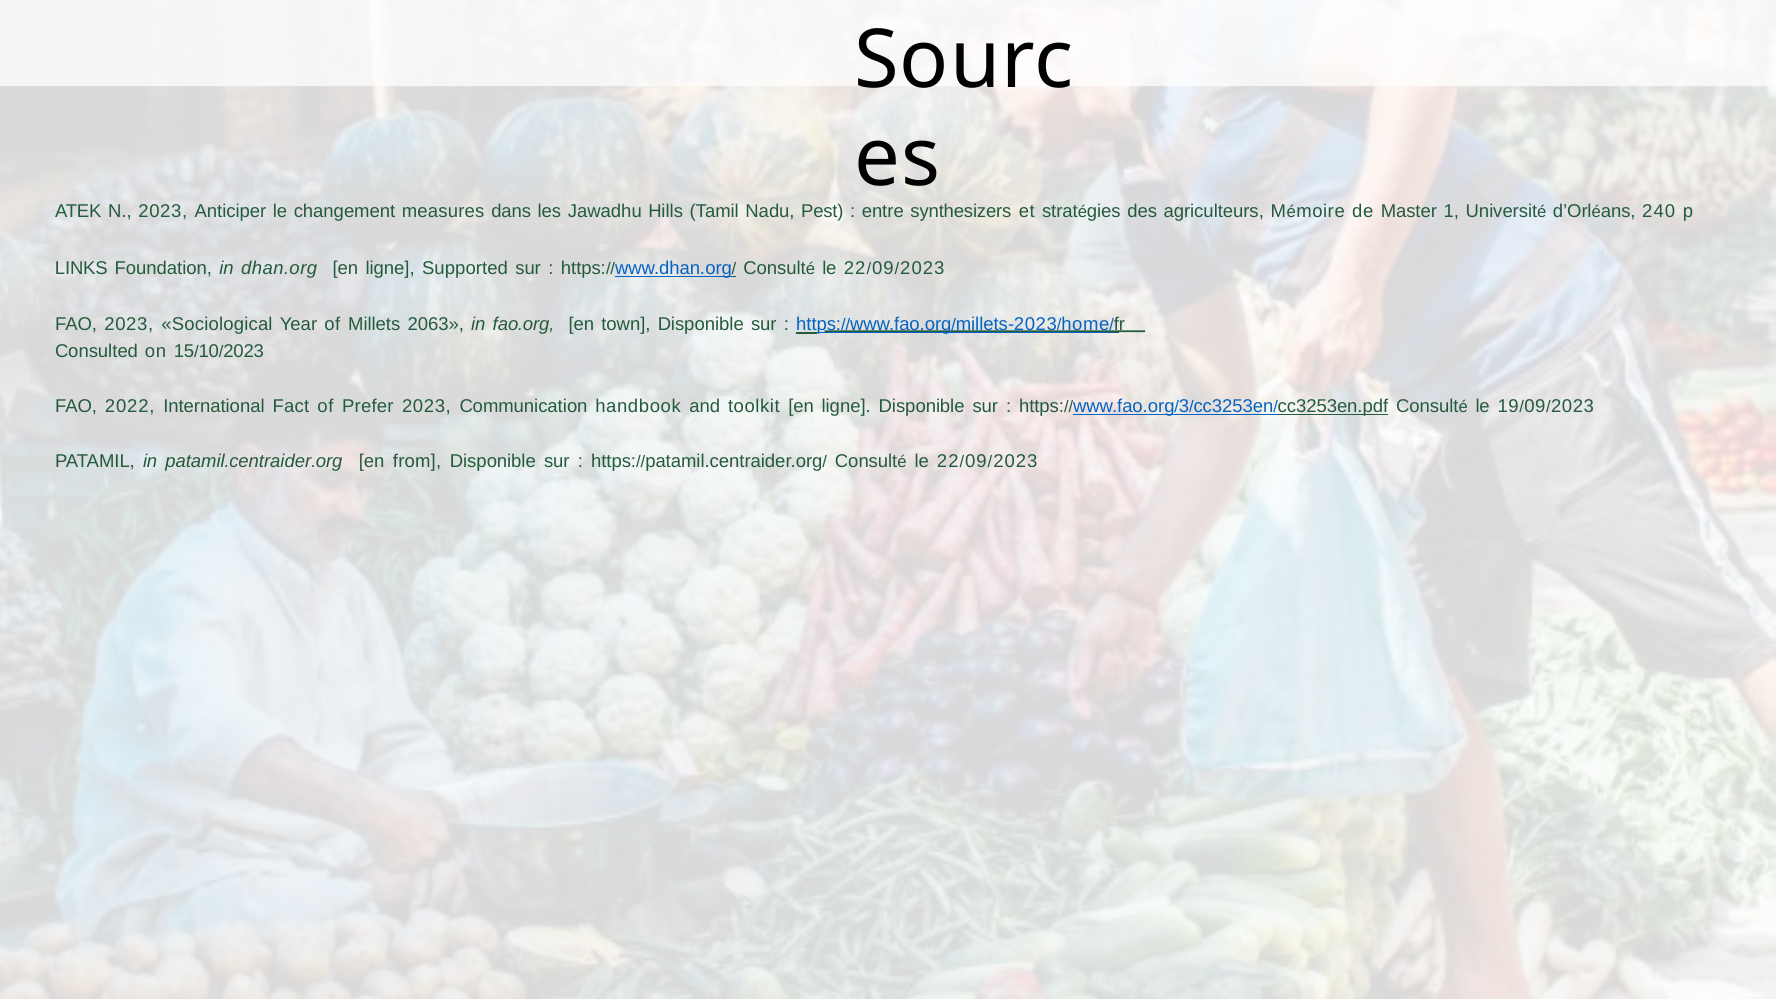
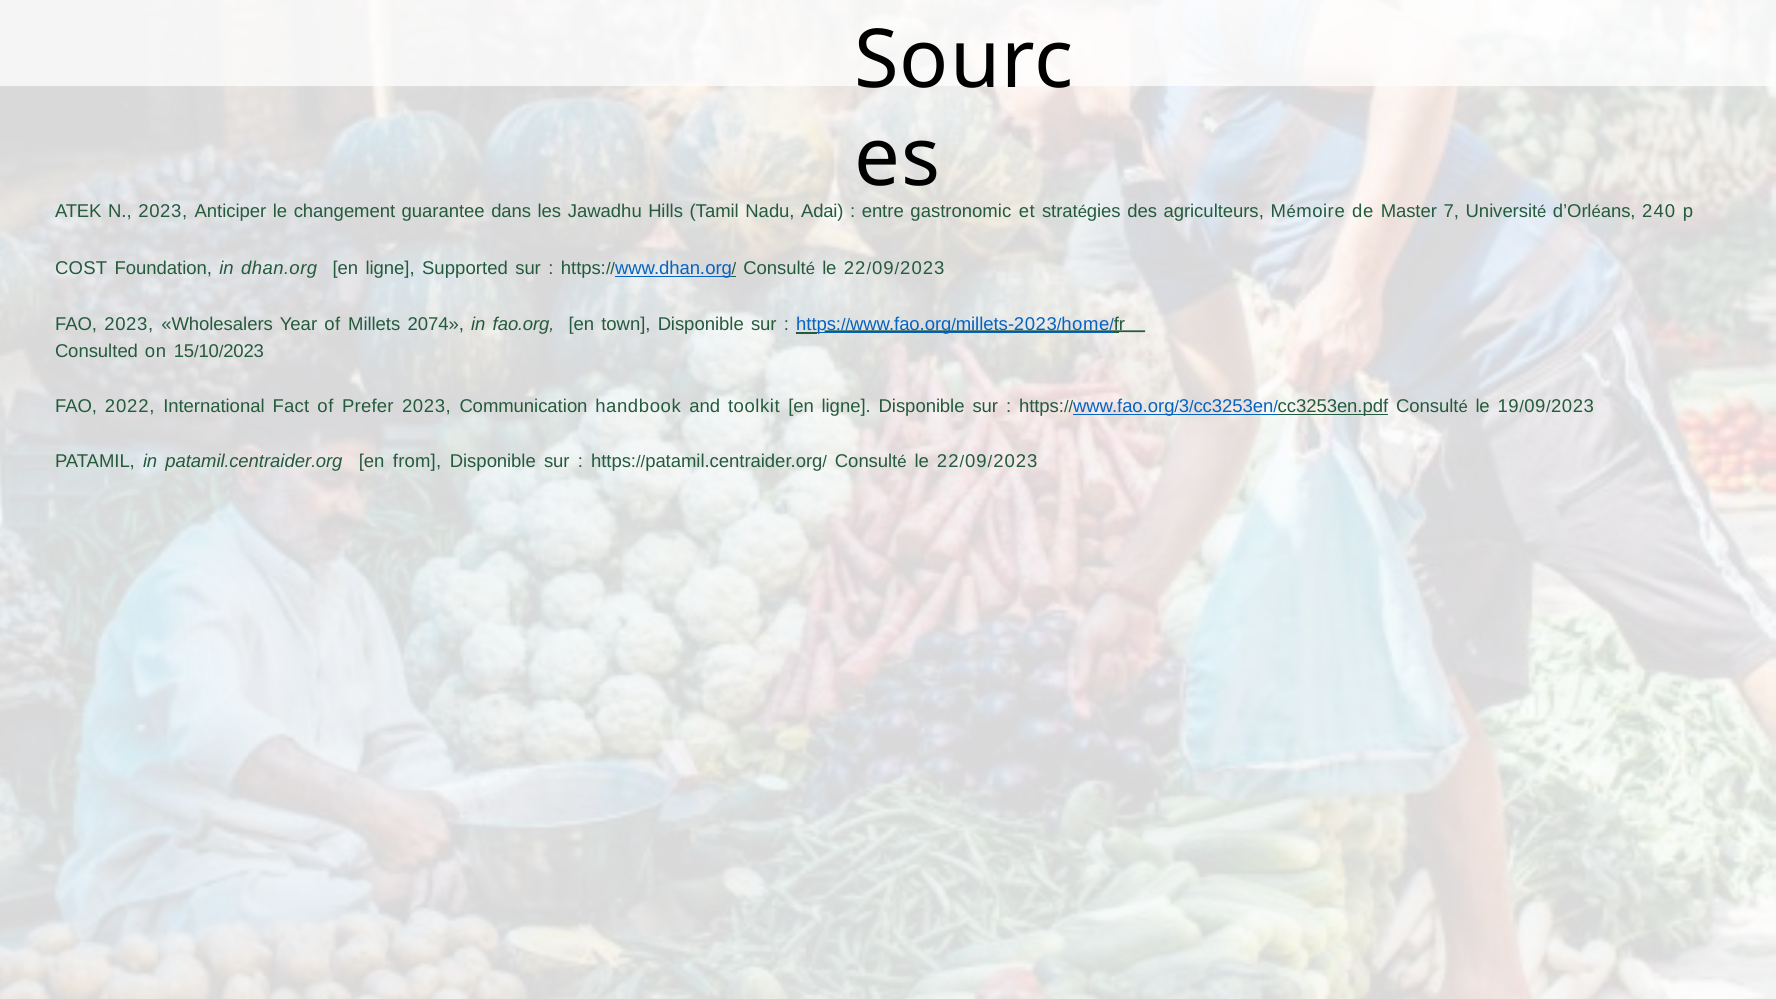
measures: measures -> guarantee (443, 212)
Pest: Pest -> Adai (822, 212)
synthesizers: synthesizers -> gastronomic (961, 212)
1: 1 -> 7 (1451, 212)
LINKS: LINKS -> COST (81, 268)
Sociological: Sociological -> Wholesalers (217, 324)
2063: 2063 -> 2074 (436, 324)
